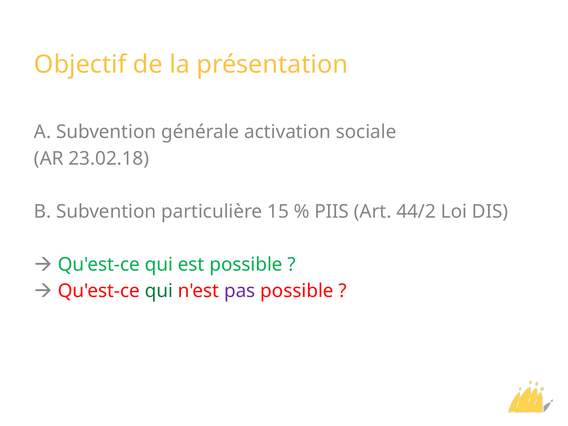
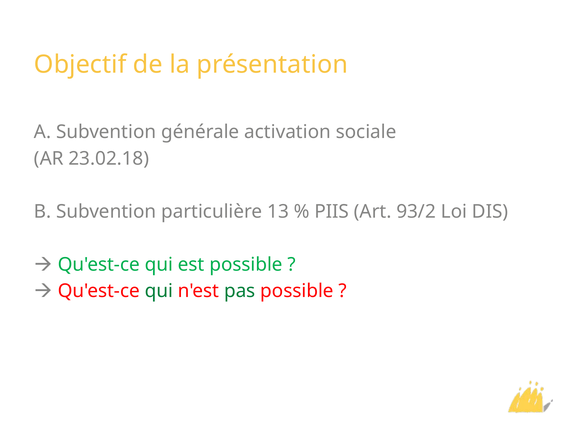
15: 15 -> 13 (278, 211)
44/2: 44/2 -> 93/2 (416, 211)
pas colour: purple -> green (240, 291)
